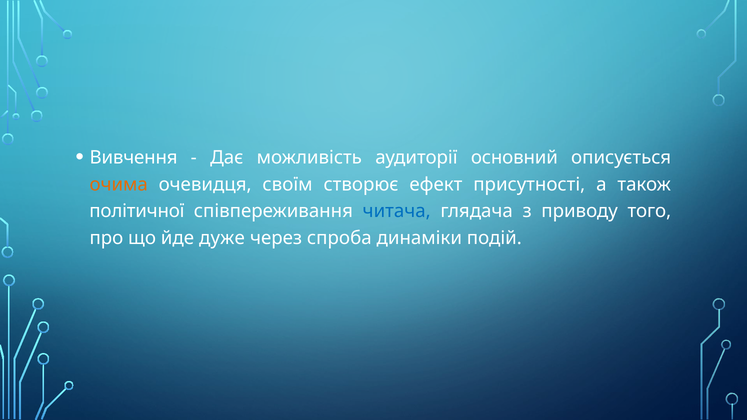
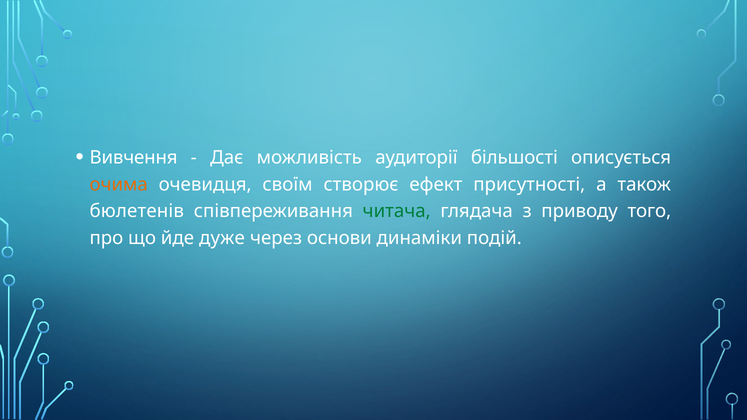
основний: основний -> більшості (514, 158)
політичної: політичної -> бюлетенів (137, 211)
читача colour: blue -> green (397, 211)
спроба: спроба -> основи (339, 238)
